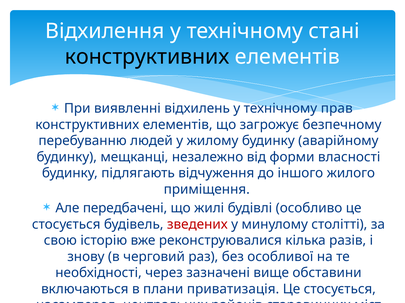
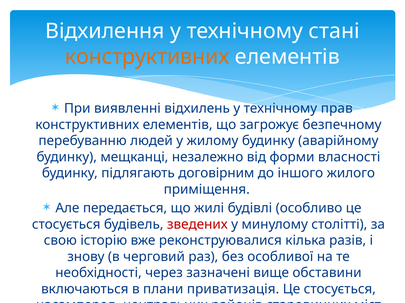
конструктивних colour: black -> orange (147, 57)
відчуження: відчуження -> договірним (216, 174)
передбачені: передбачені -> передається (125, 209)
